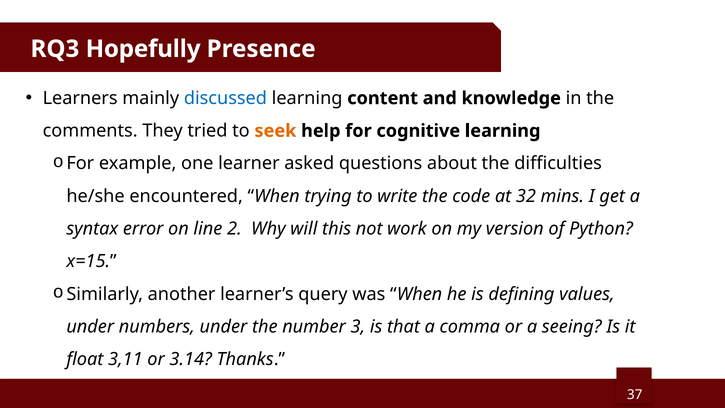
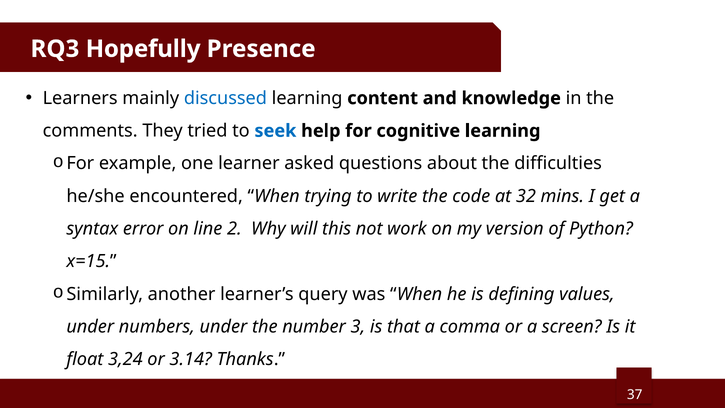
seek colour: orange -> blue (275, 131)
seeing: seeing -> screen (572, 327)
3,11: 3,11 -> 3,24 (125, 359)
